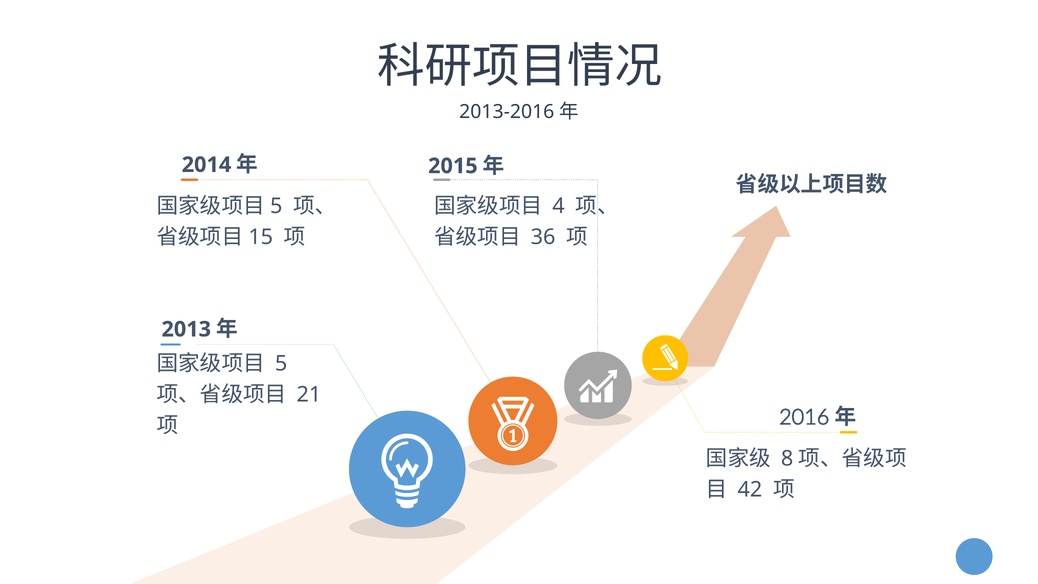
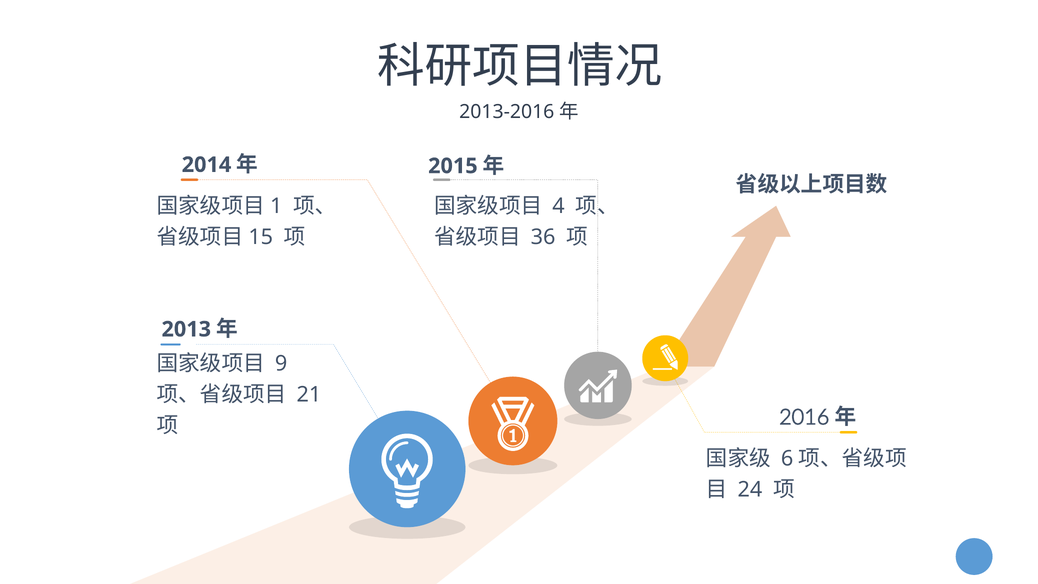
5: 5 -> 1 (276, 206)
5: 5 -> 9 (281, 363)
8: 8 -> 6 (787, 458)
42: 42 -> 24 (750, 490)
